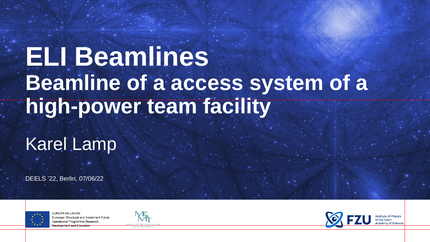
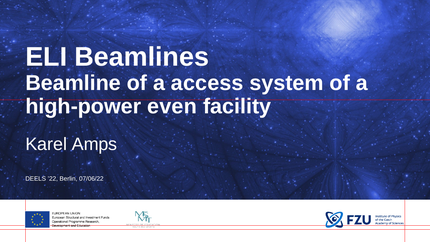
team: team -> even (172, 106)
Lamp: Lamp -> Amps (95, 144)
